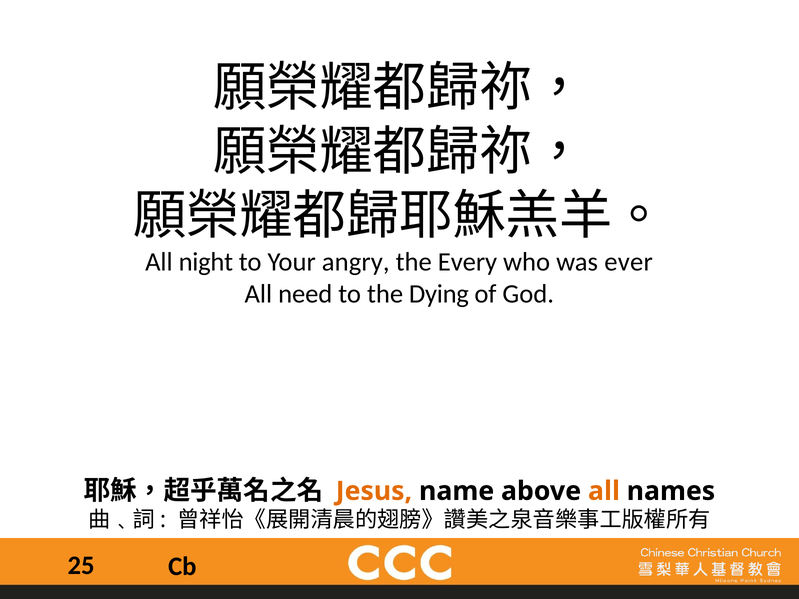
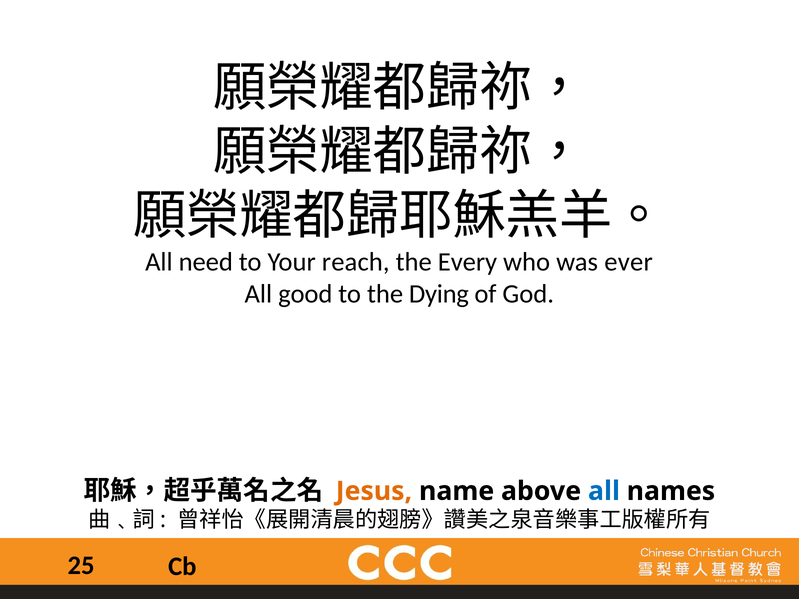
night: night -> need (206, 262)
angry: angry -> reach (356, 262)
need: need -> good (305, 294)
all colour: orange -> blue (604, 491)
